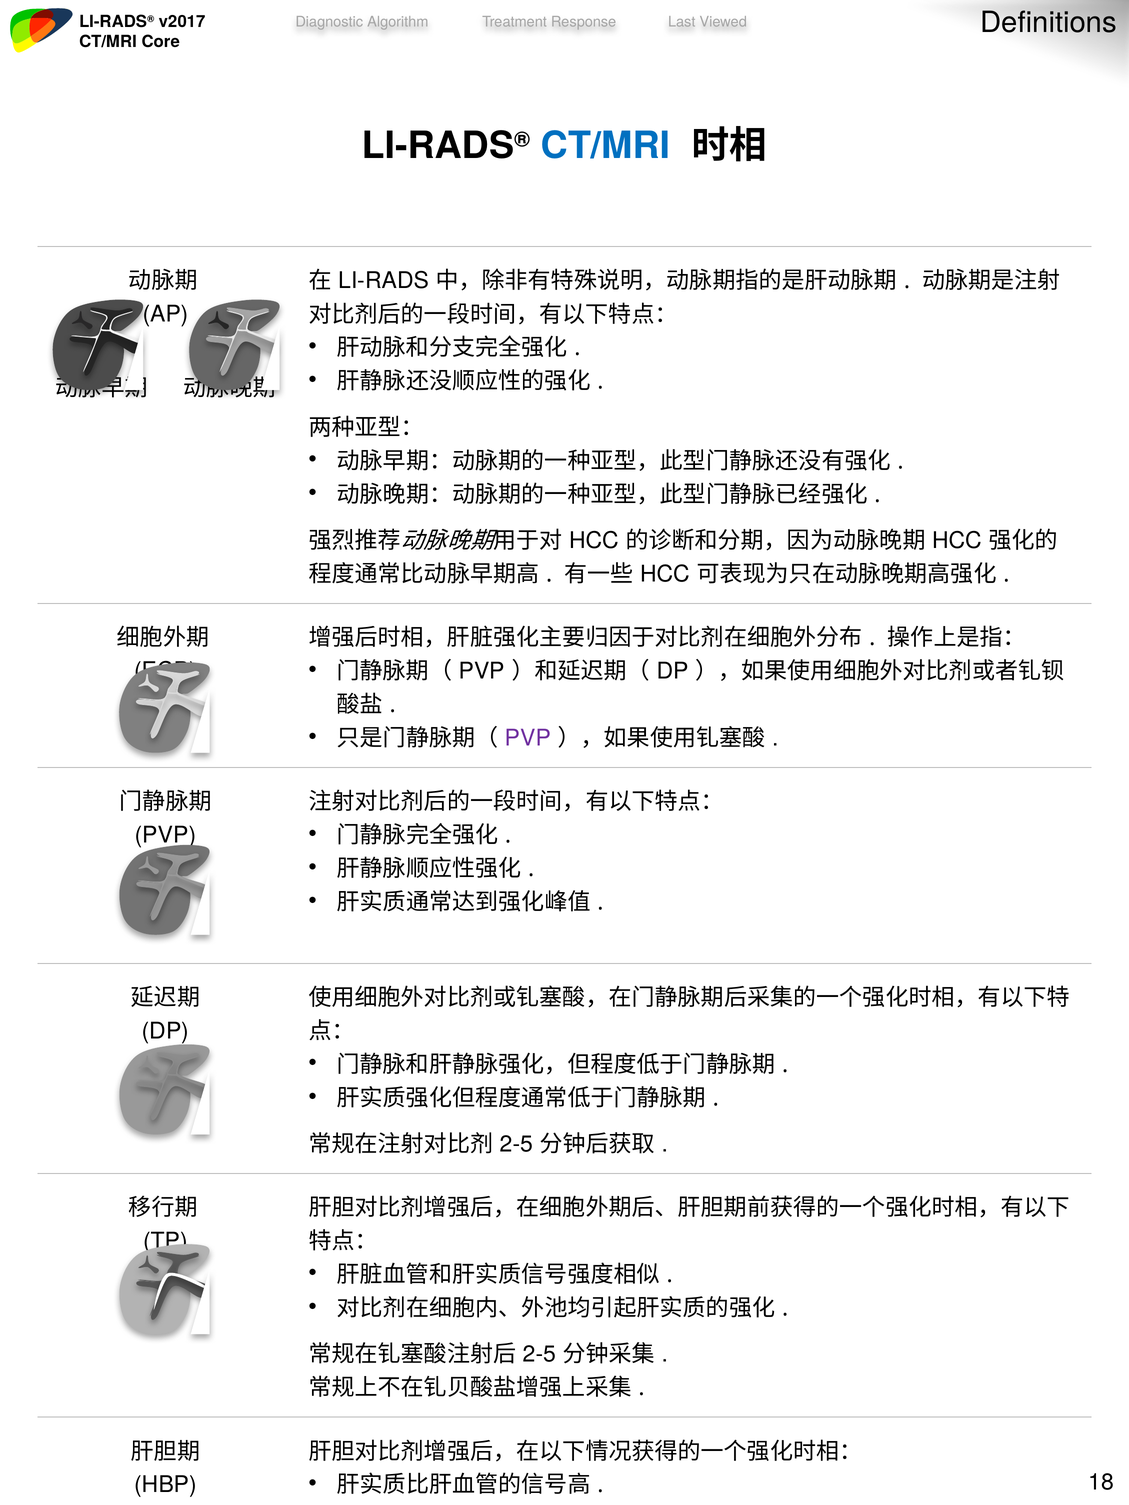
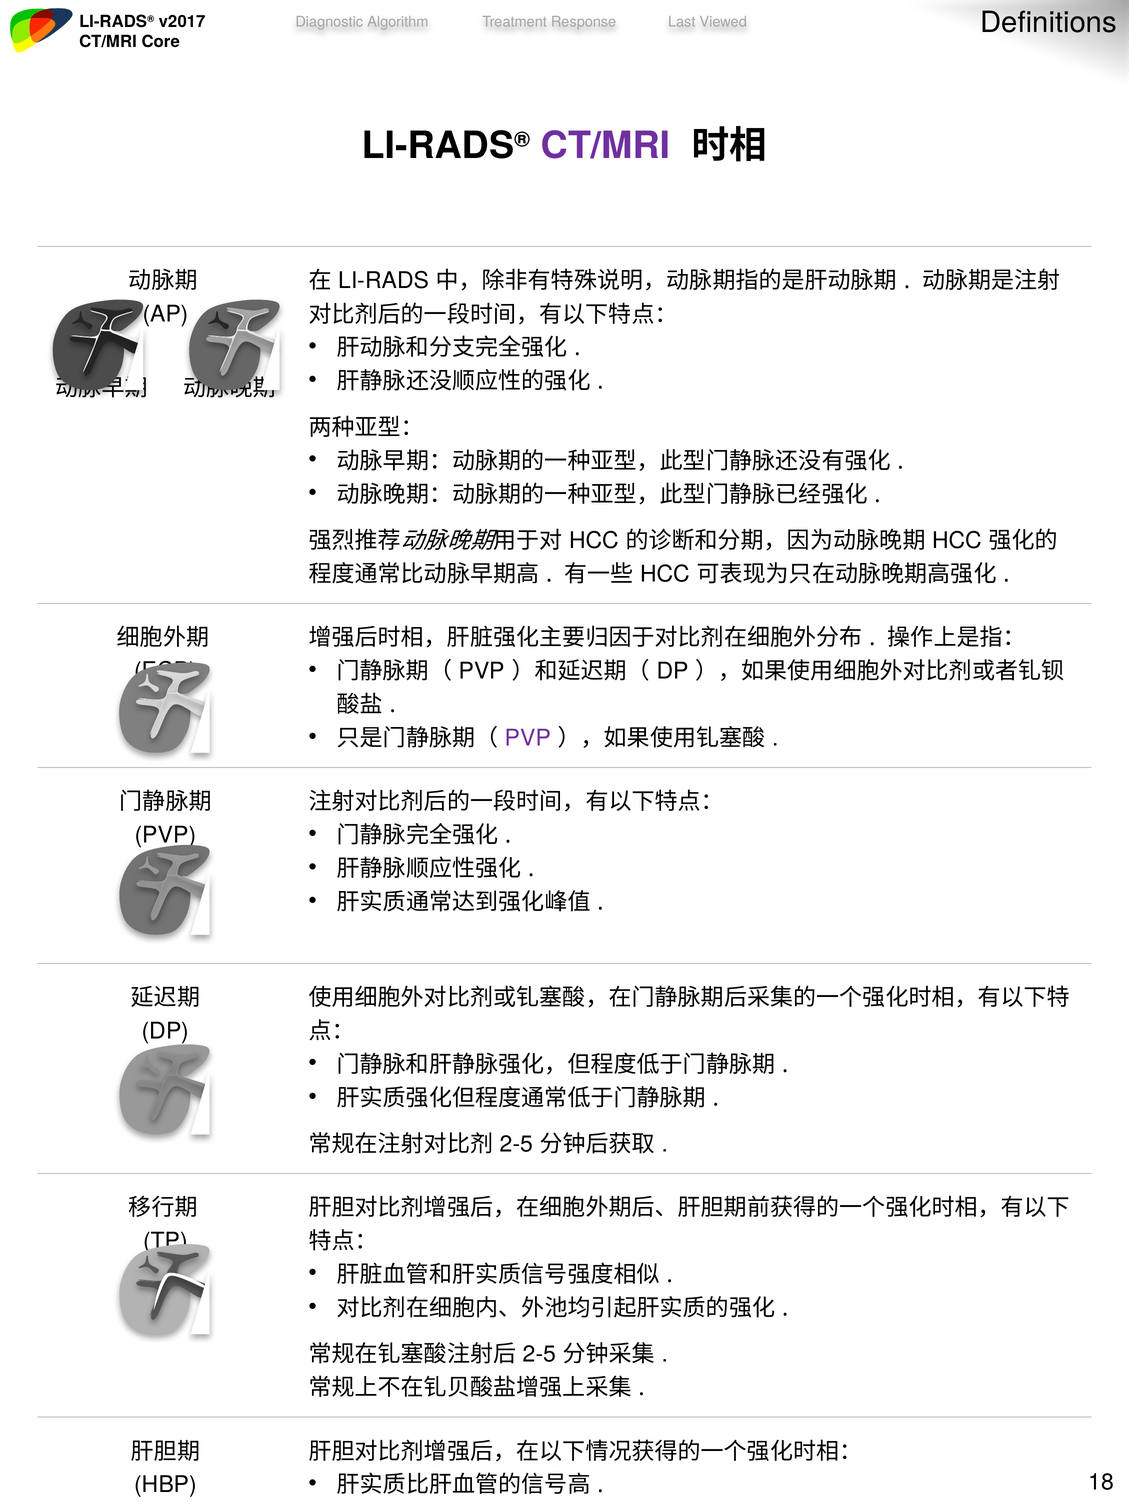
CT/MRI colour: blue -> purple (606, 146)
